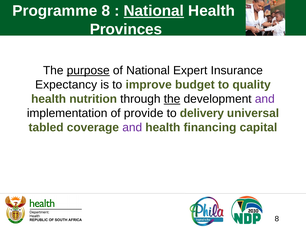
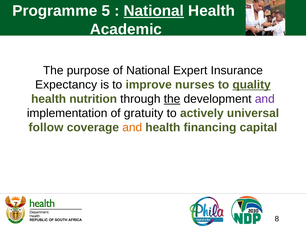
Programme 8: 8 -> 5 (106, 11)
Provinces: Provinces -> Academic (126, 29)
purpose underline: present -> none (88, 71)
budget: budget -> nurses (195, 85)
quality underline: none -> present (252, 85)
provide: provide -> gratuity (144, 113)
delivery: delivery -> actively (202, 113)
tabled: tabled -> follow (46, 128)
and colour: purple -> orange (132, 128)
